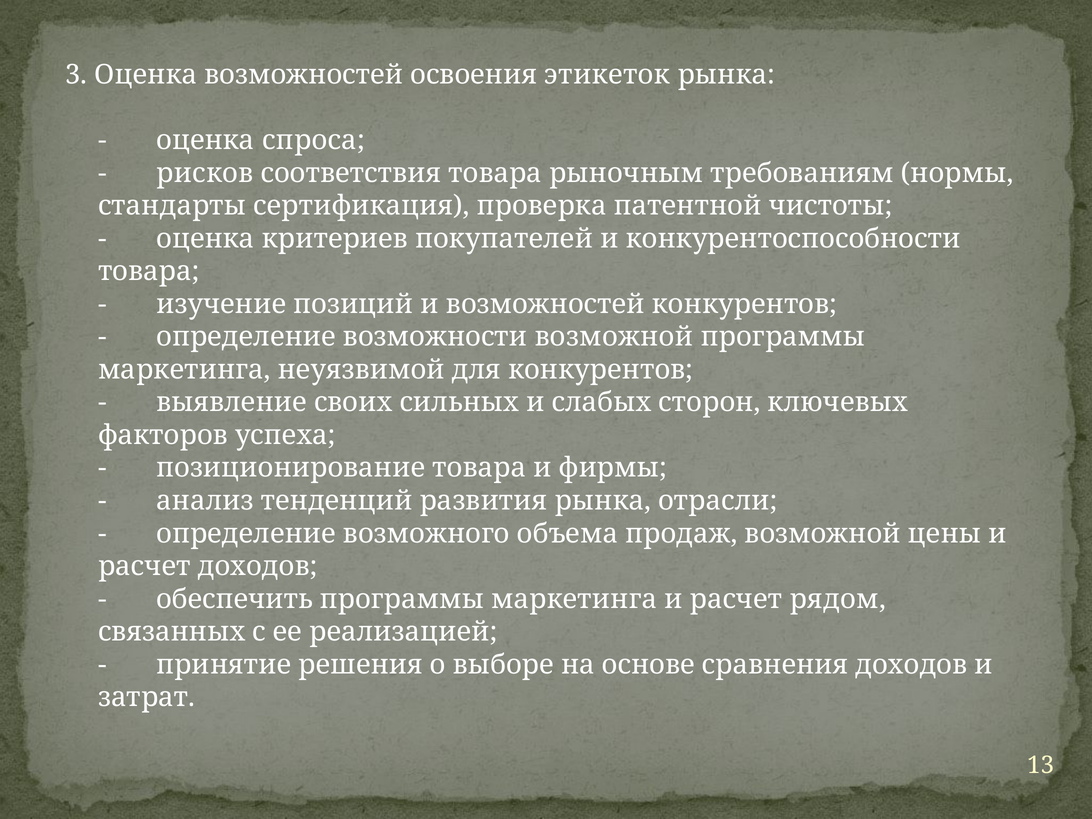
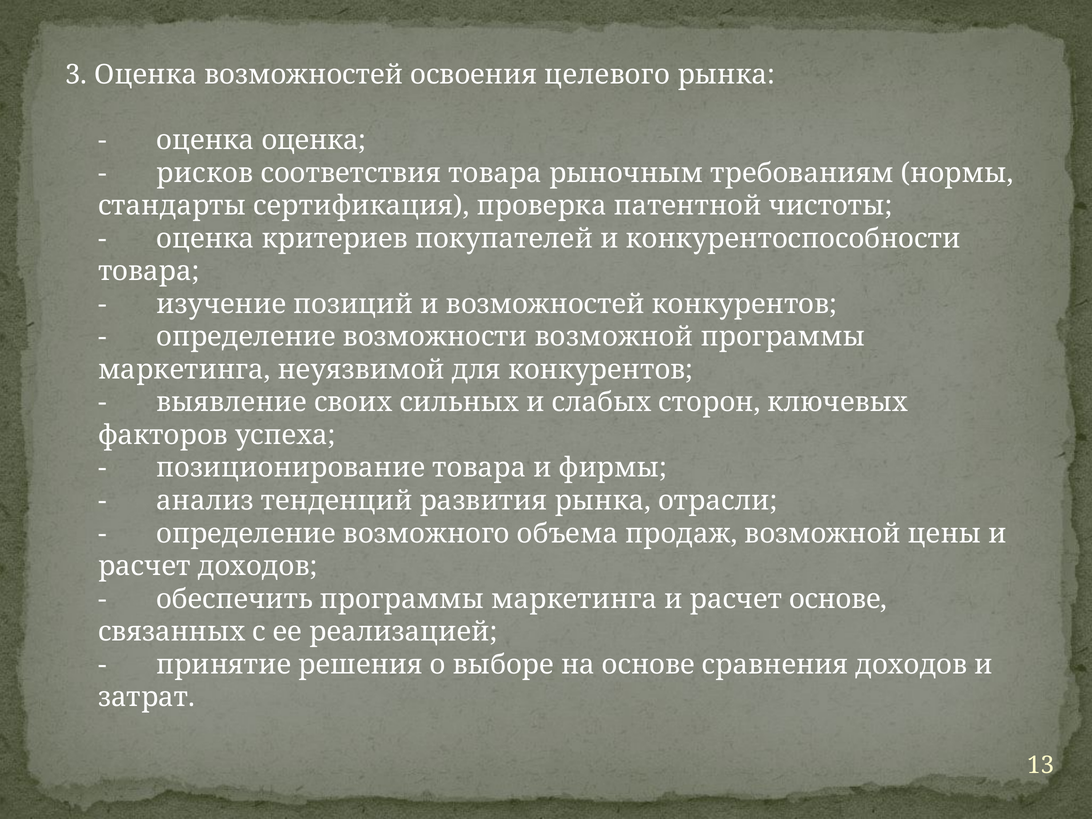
этикеток: этикеток -> целевого (607, 75)
оценка спроса: спроса -> оценка (314, 140)
расчет рядом: рядом -> основе (838, 599)
